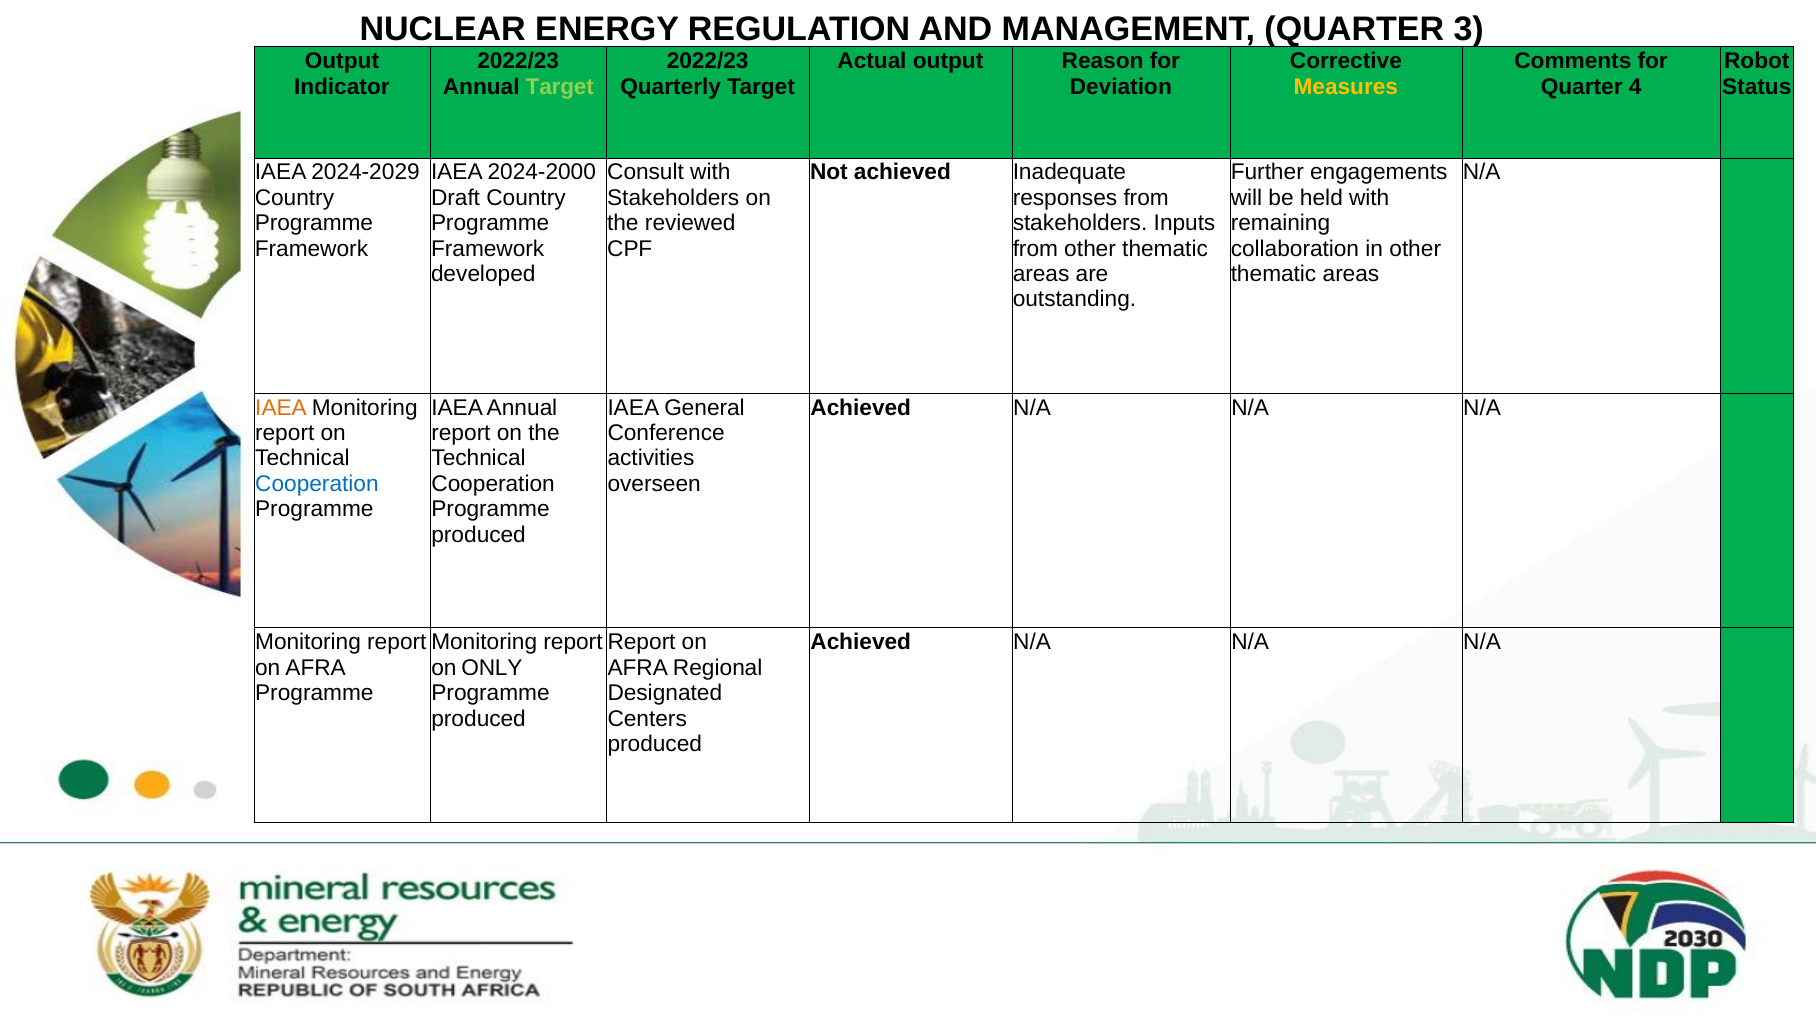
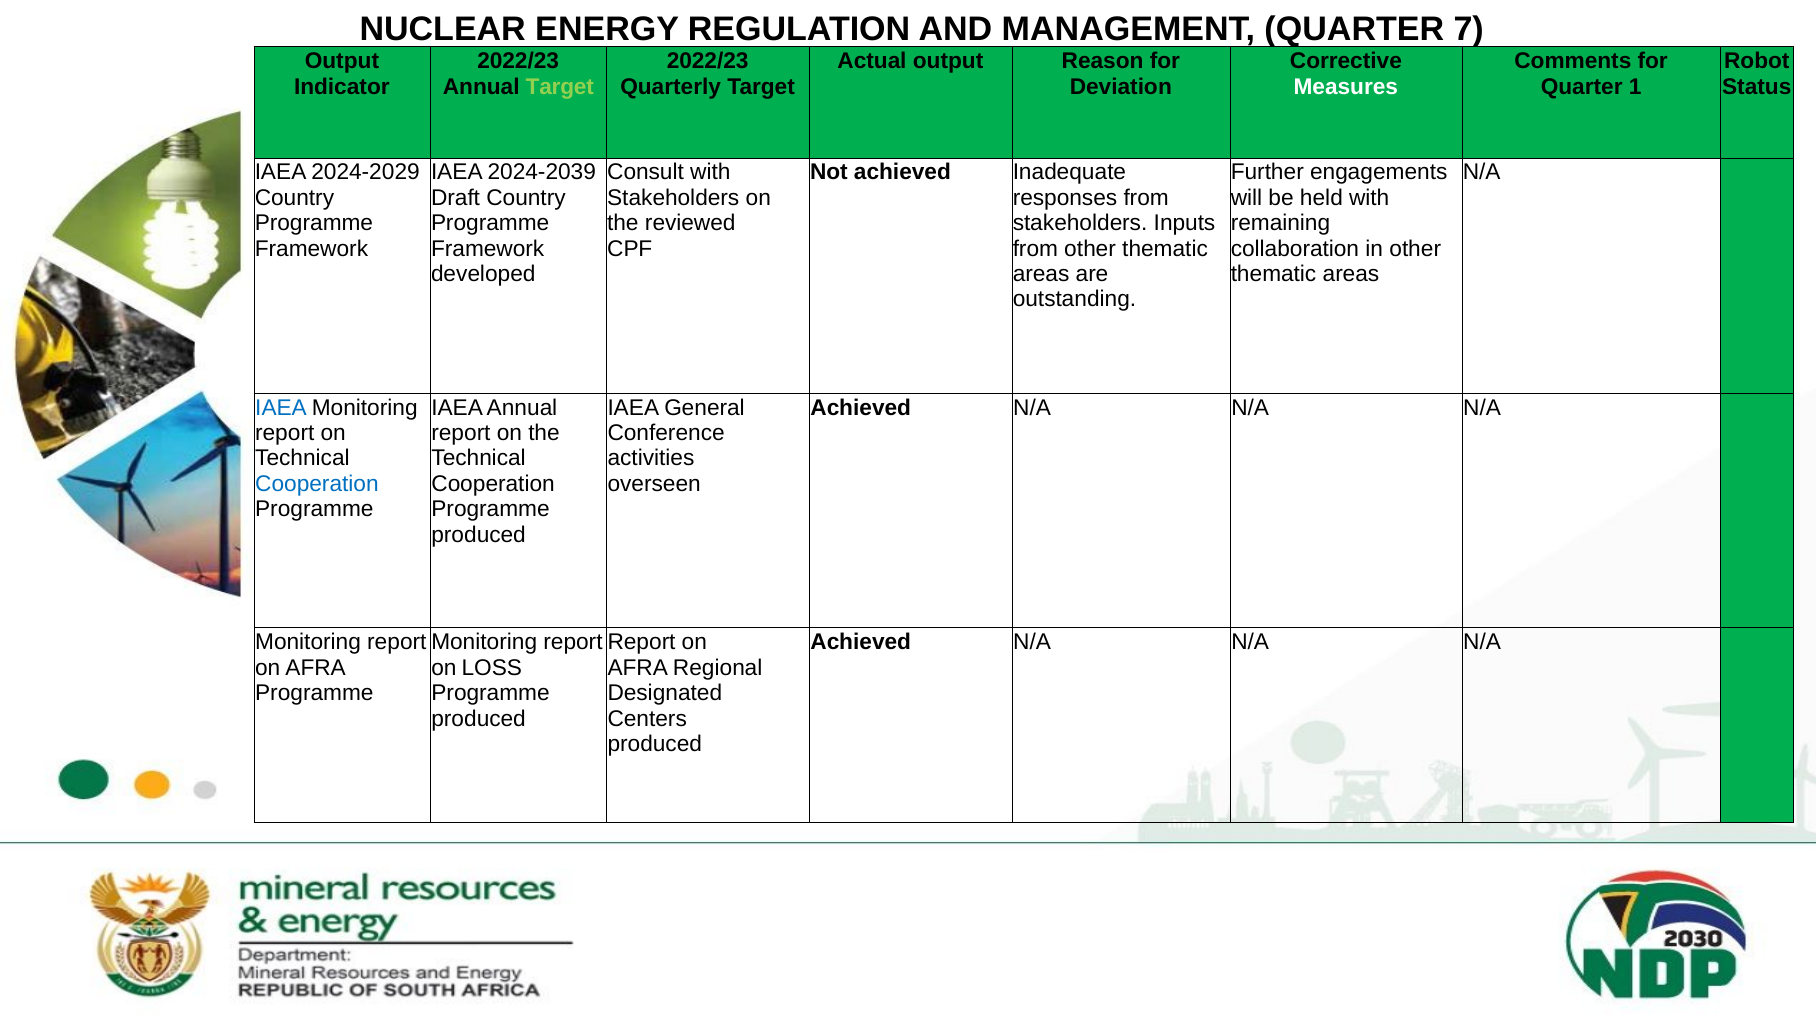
3: 3 -> 7 (1469, 29)
Measures colour: yellow -> white (1346, 87)
4: 4 -> 1 (1635, 87)
2024-2000: 2024-2000 -> 2024-2039 (542, 172)
IAEA colour: orange -> blue (281, 408)
ONLY: ONLY -> LOSS (492, 668)
